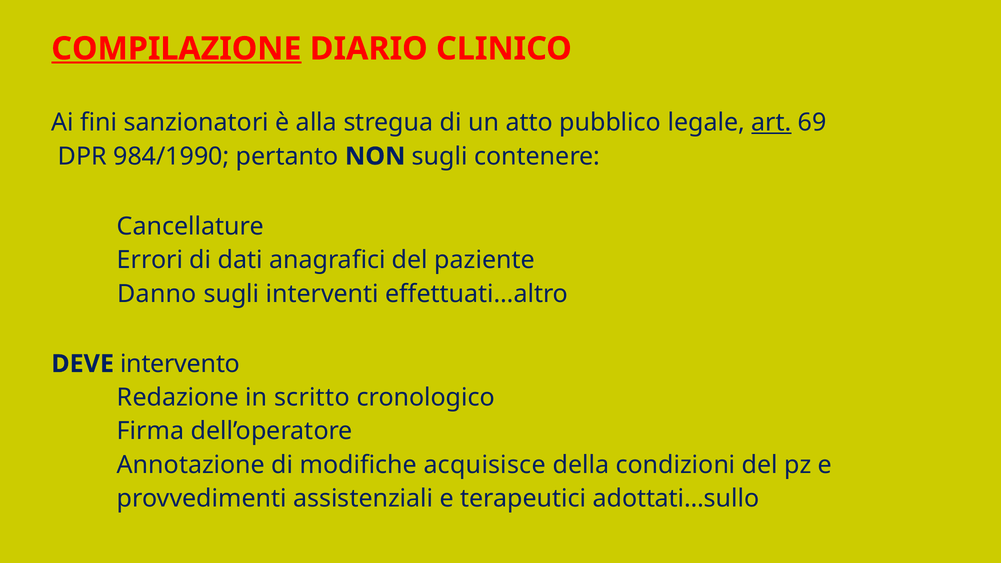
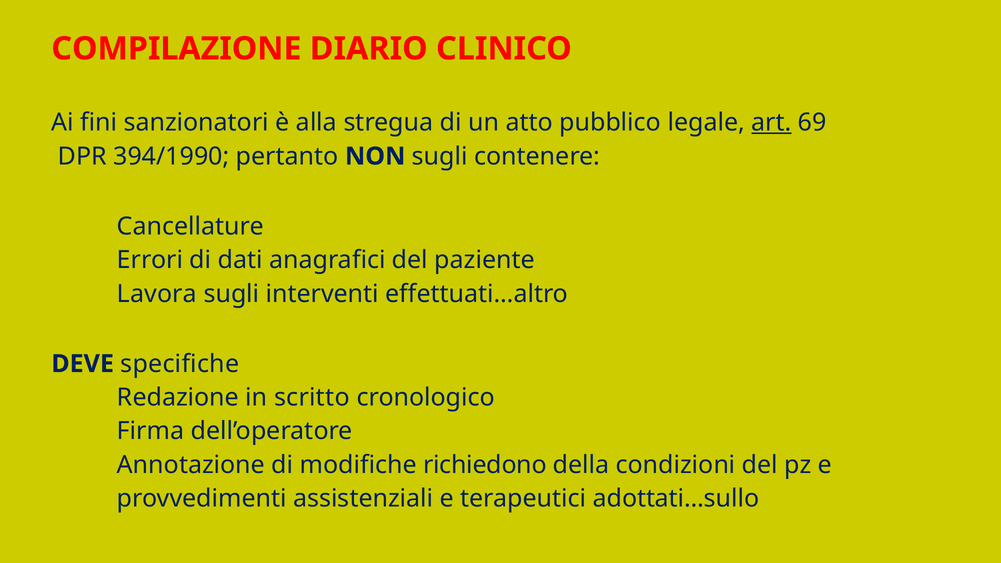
COMPILAZIONE underline: present -> none (176, 49)
984/1990: 984/1990 -> 394/1990 (171, 156)
Danno: Danno -> Lavora (157, 294)
intervento: intervento -> specifiche (180, 364)
acquisisce: acquisisce -> richiedono (485, 465)
